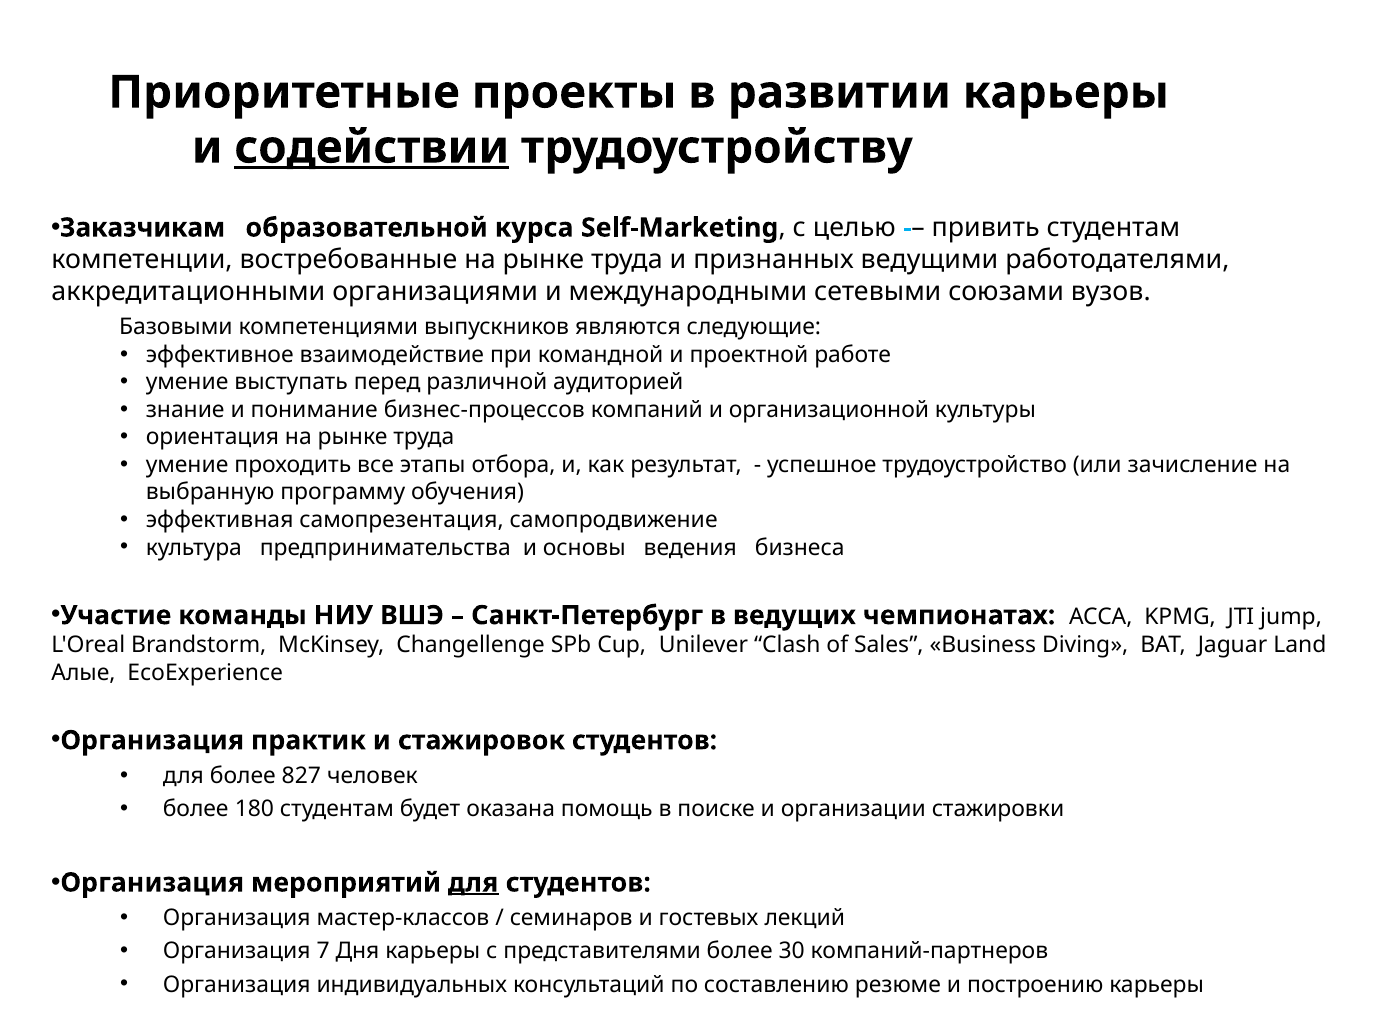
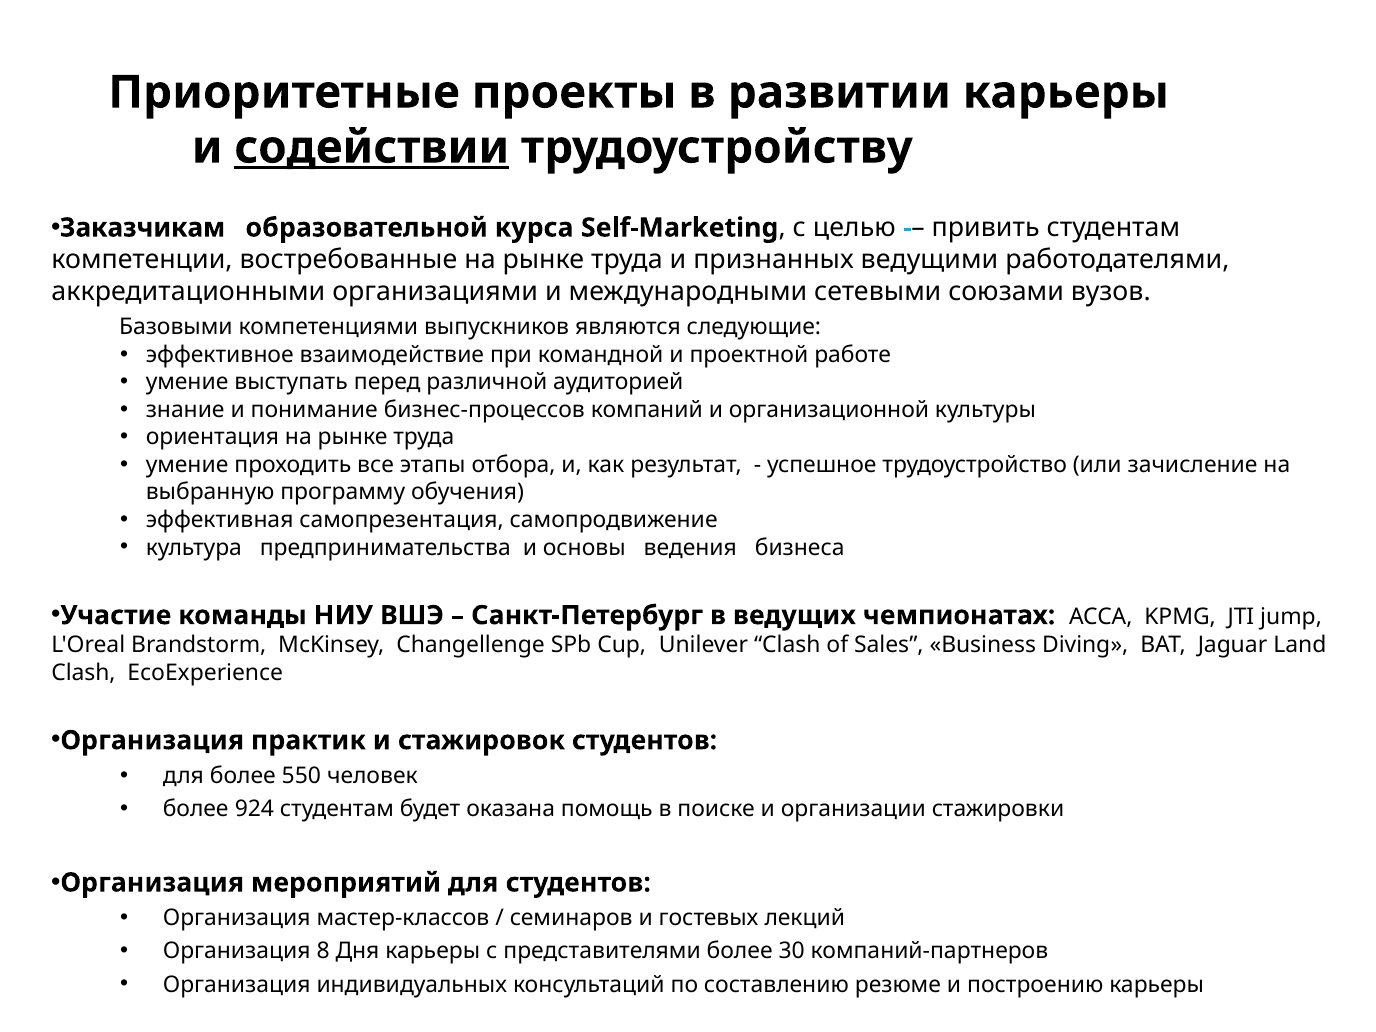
Алые: Алые -> Clash (84, 672)
827: 827 -> 550 (301, 776)
180: 180 -> 924 (254, 809)
для underline: present -> none (473, 883)
7: 7 -> 8 (323, 951)
